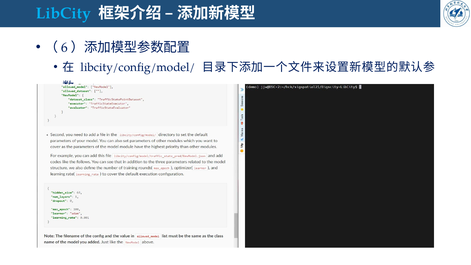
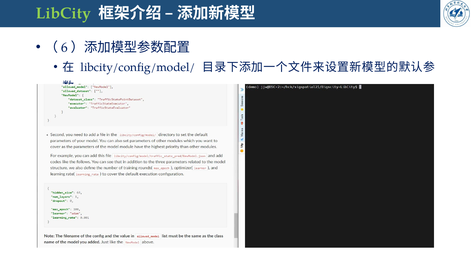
LibCity colour: light blue -> light green (63, 13)
